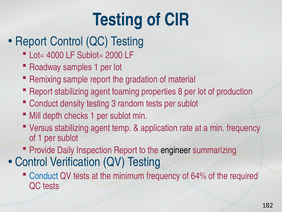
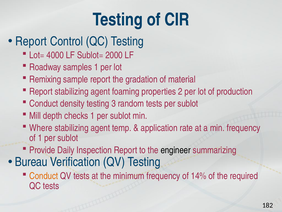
8: 8 -> 2 (180, 91)
Versus: Versus -> Where (41, 128)
Control: Control -> Bureau (31, 162)
Conduct colour: blue -> orange (44, 175)
64%: 64% -> 14% (199, 175)
